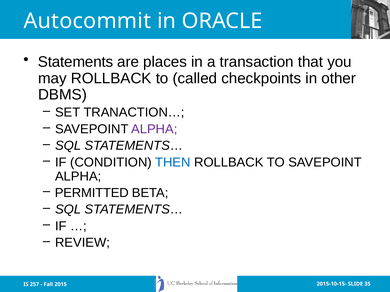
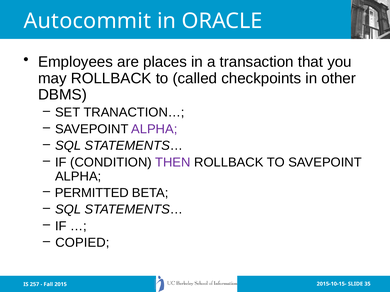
Statements: Statements -> Employees (75, 62)
THEN colour: blue -> purple (173, 163)
REVIEW: REVIEW -> COPIED (82, 243)
